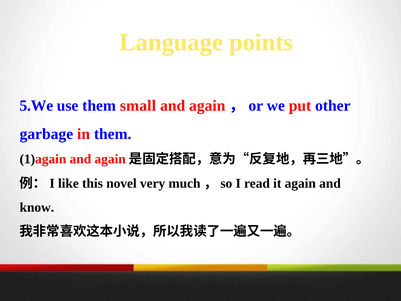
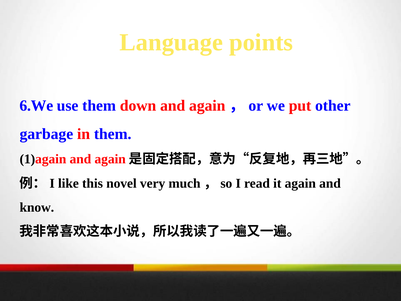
5.We: 5.We -> 6.We (36, 106)
small: small -> down (138, 106)
